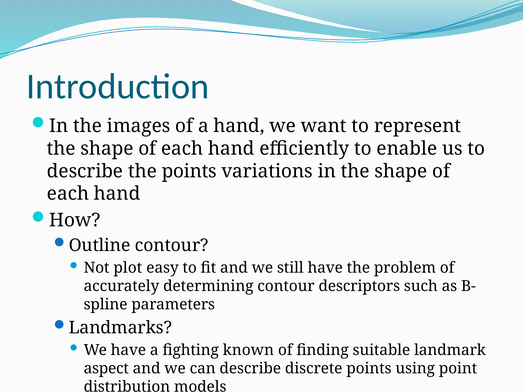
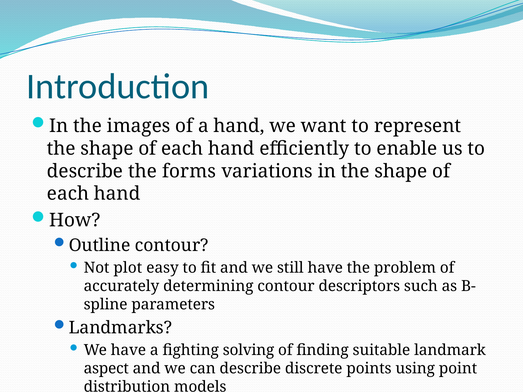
the points: points -> forms (189, 171)
known: known -> solving (249, 350)
